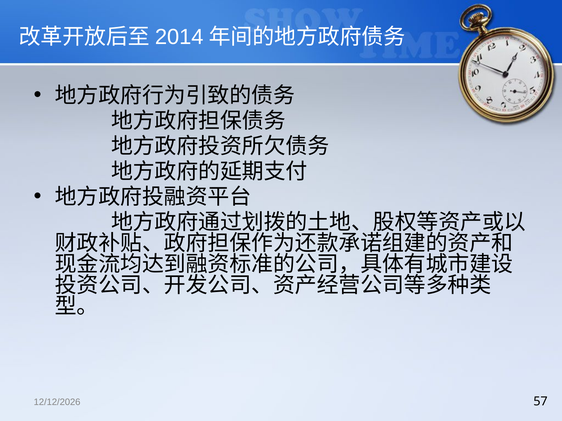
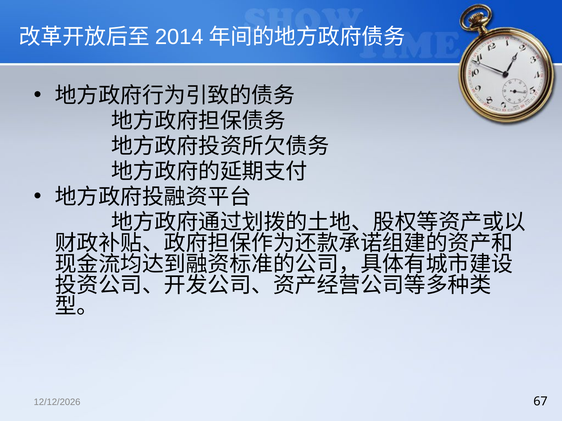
57: 57 -> 67 (541, 402)
